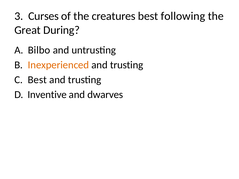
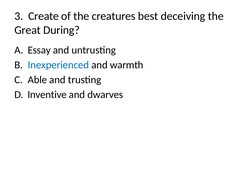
Curses: Curses -> Create (44, 16)
following: following -> deceiving (183, 16)
Bilbo: Bilbo -> Essay (39, 50)
Inexperienced colour: orange -> blue (58, 65)
trusting: trusting -> warmth (127, 65)
Best: Best -> Able (37, 80)
